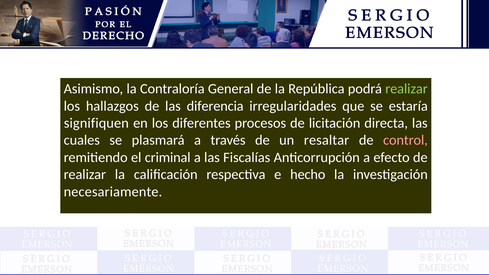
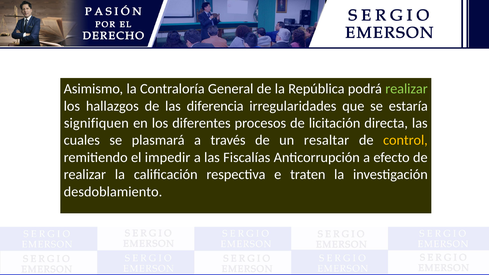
control colour: pink -> yellow (405, 140)
criminal: criminal -> impedir (168, 157)
hecho: hecho -> traten (308, 175)
necesariamente: necesariamente -> desdoblamiento (113, 192)
